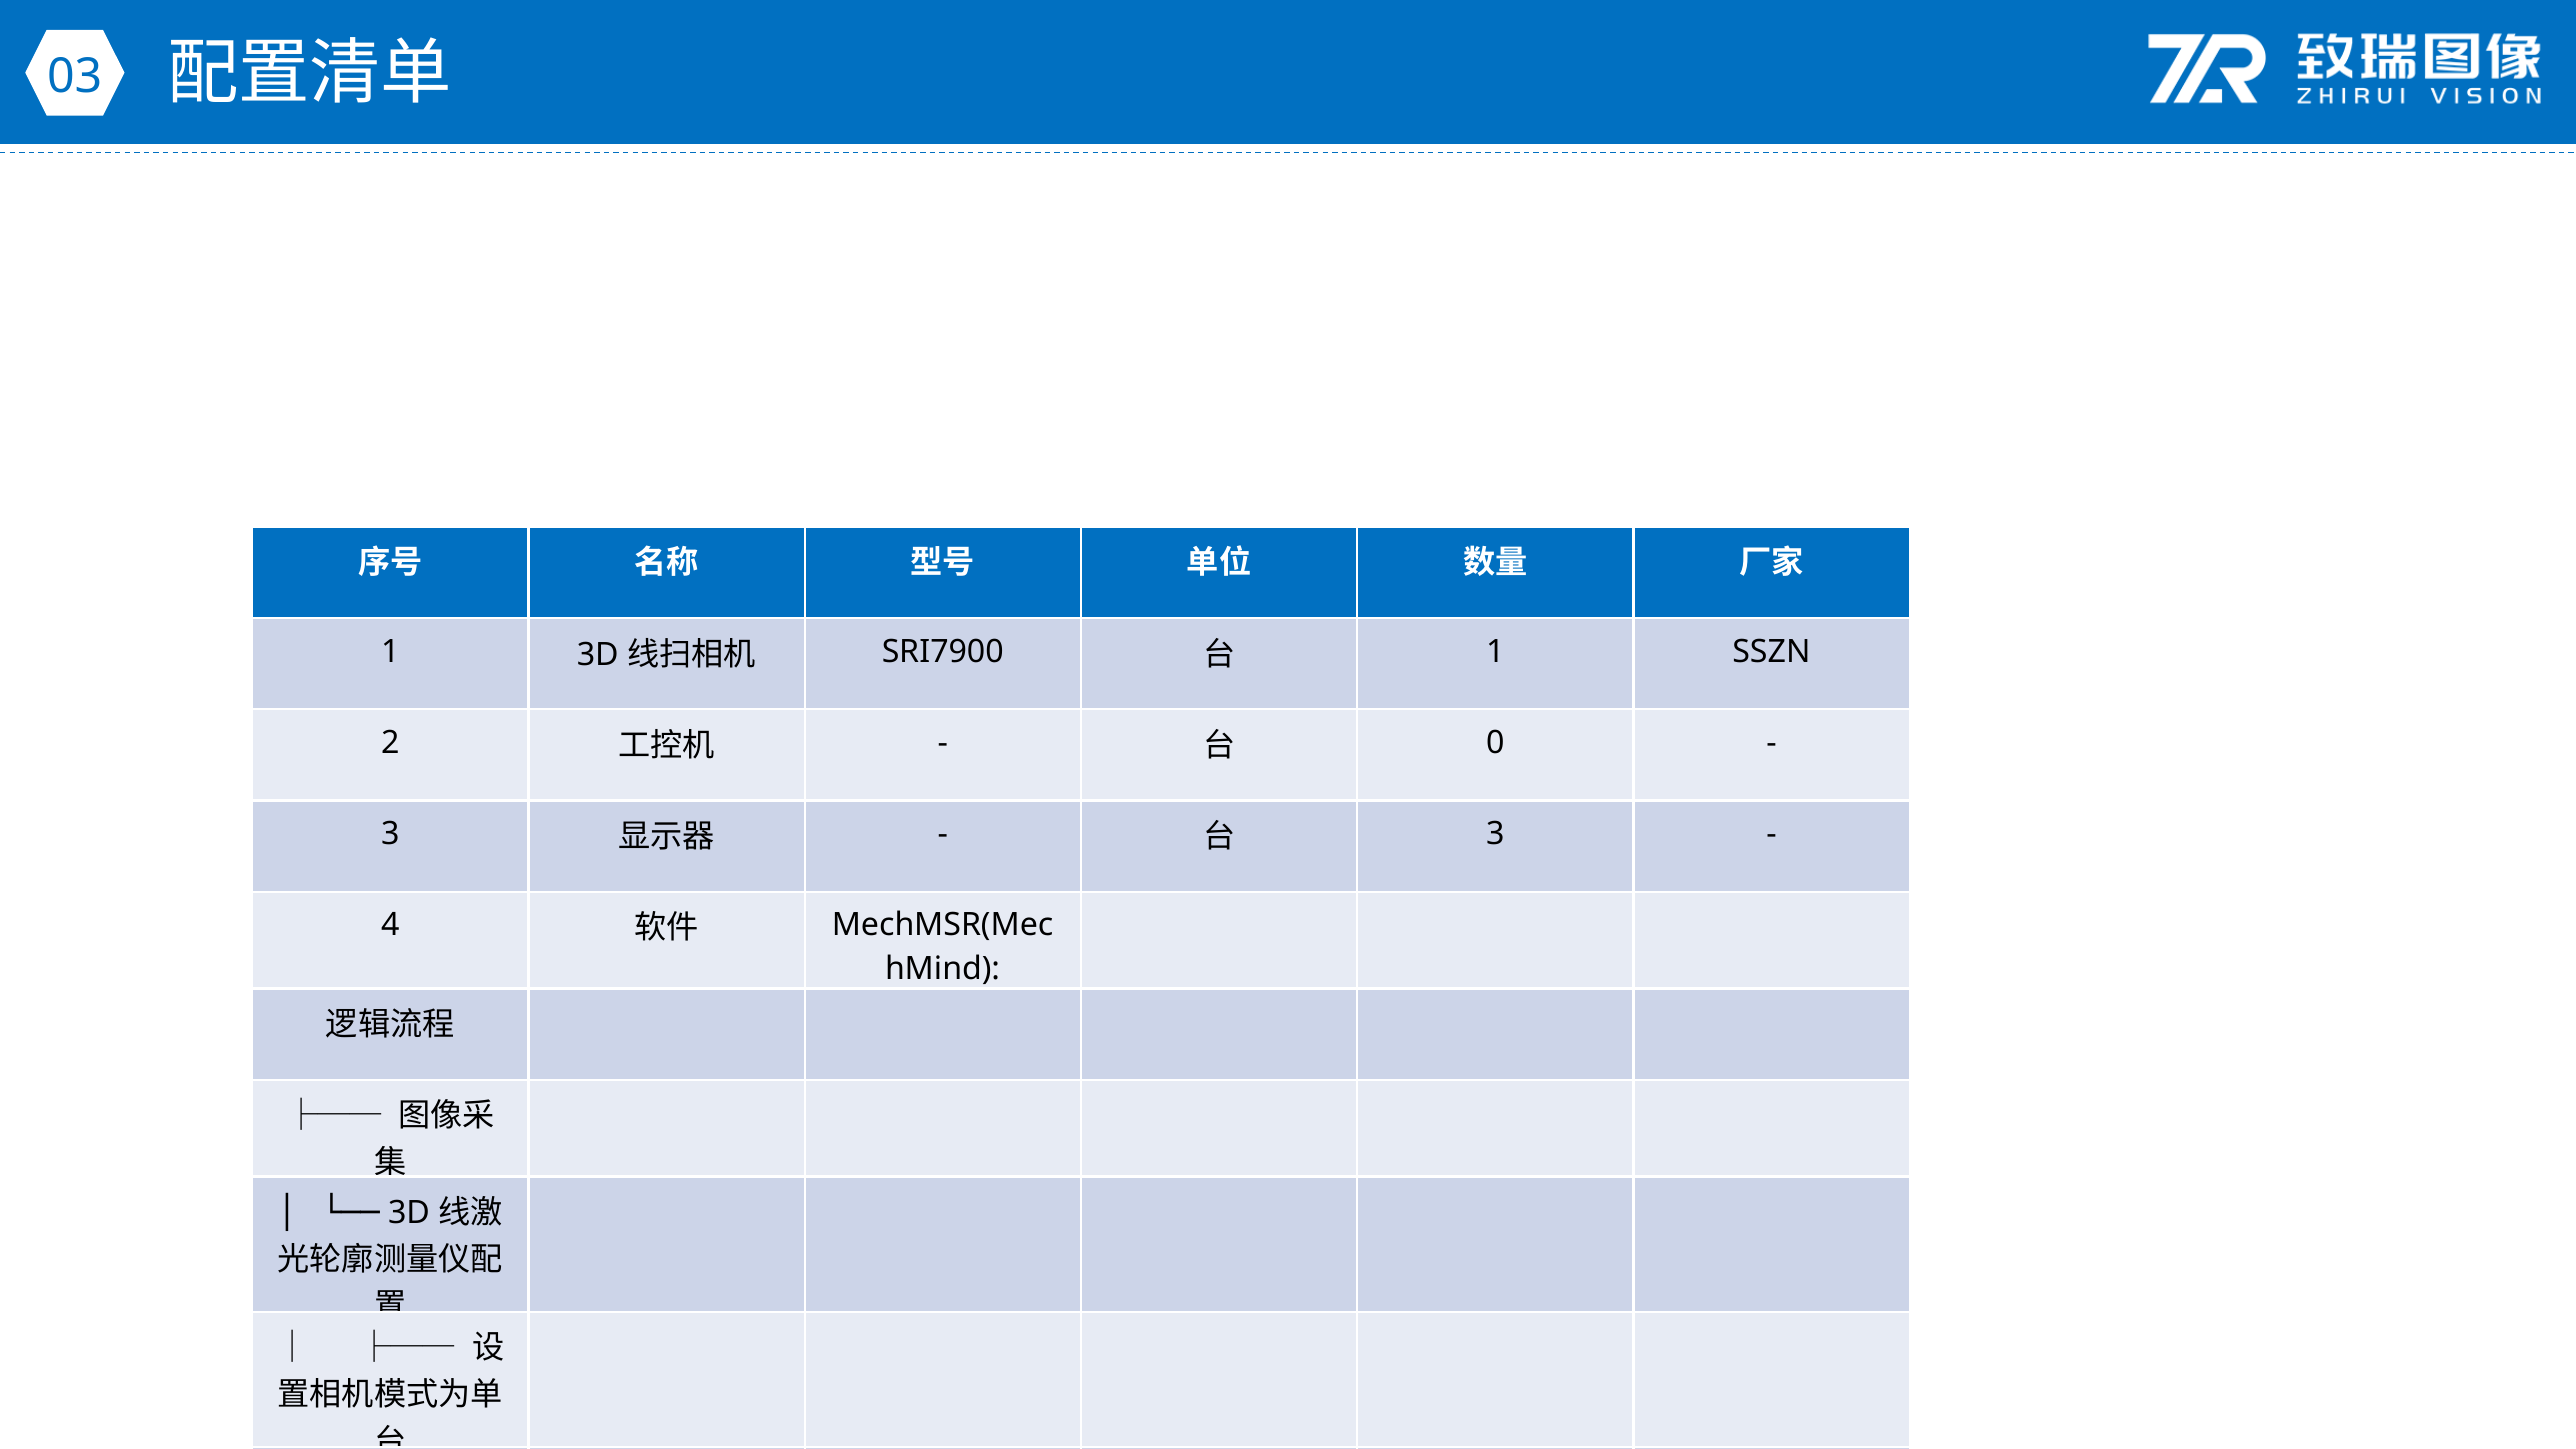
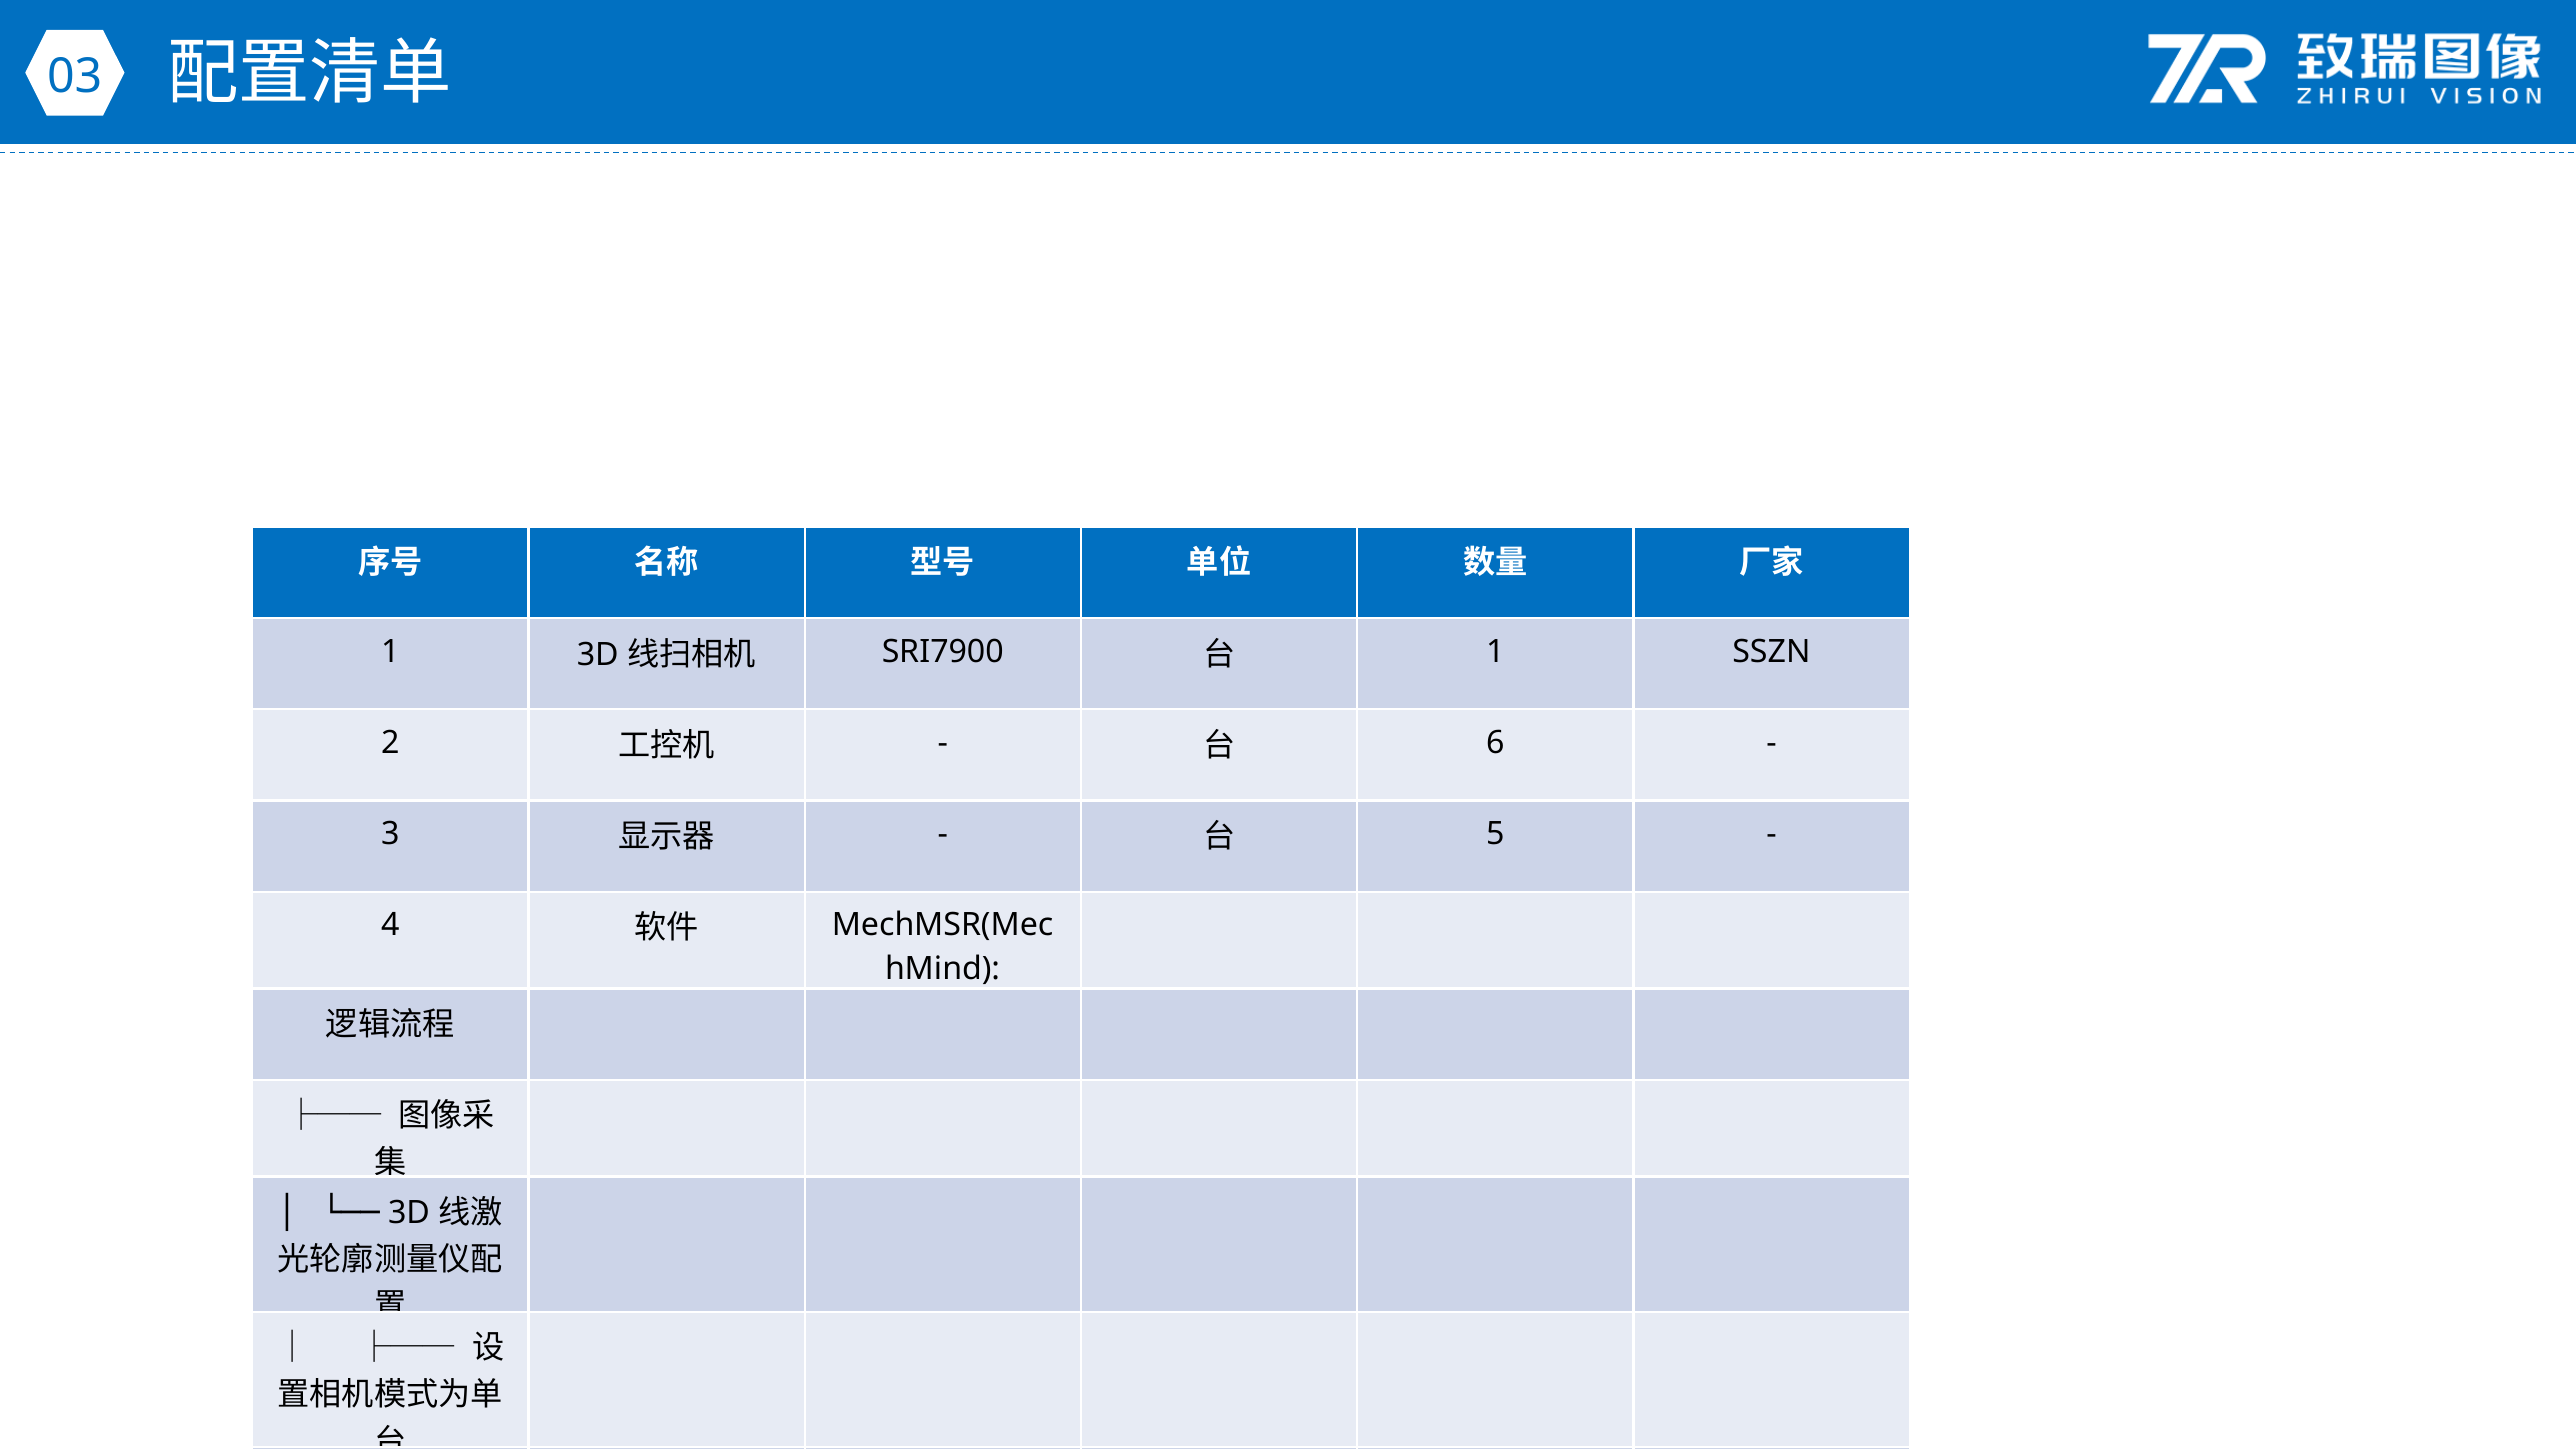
0: 0 -> 6 (1495, 743)
3: 3 -> 5 (1495, 834)
